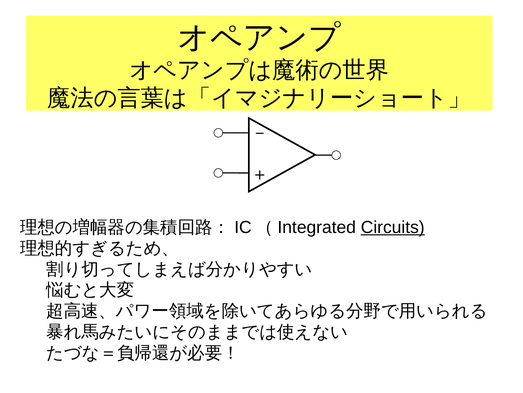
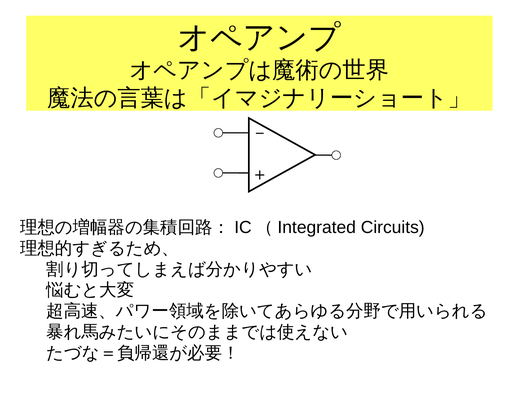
Circuits underline: present -> none (393, 227)
